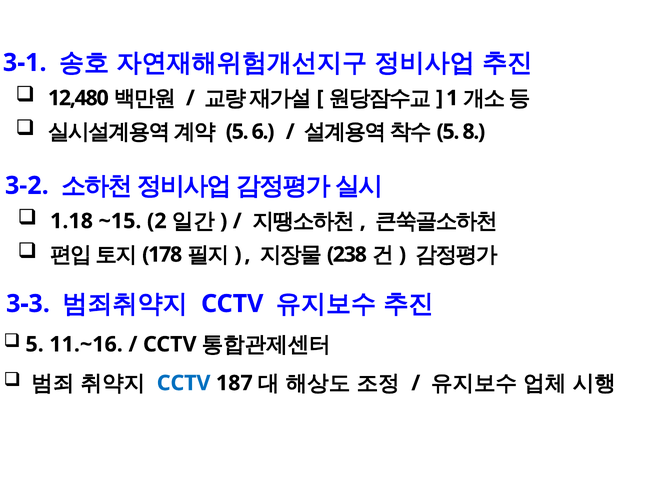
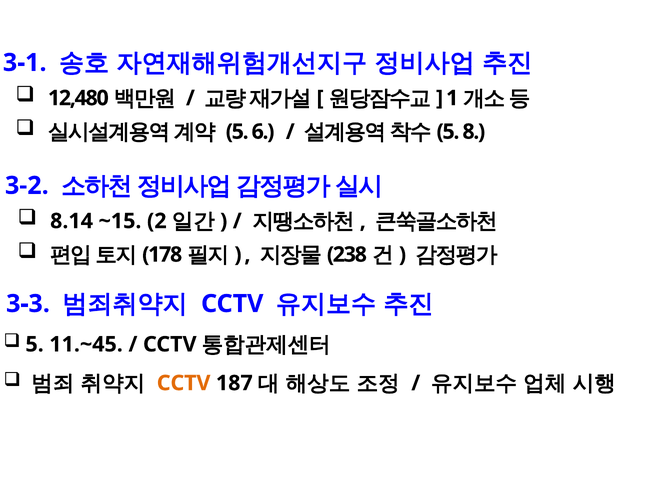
1.18: 1.18 -> 8.14 (72, 221)
11.~16: 11.~16 -> 11.~45 (86, 344)
CCTV colour: blue -> orange (184, 383)
